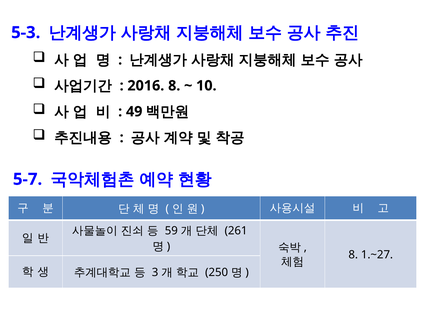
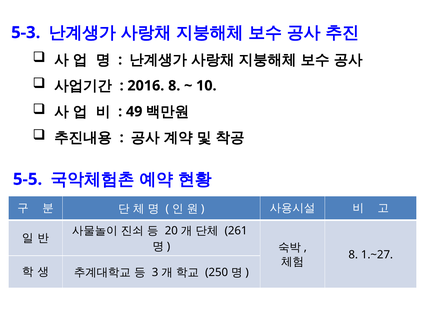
5-7: 5-7 -> 5-5 (28, 179)
59: 59 -> 20 (171, 231)
